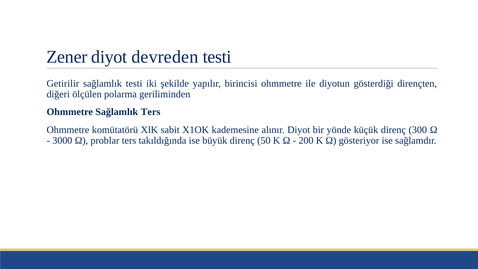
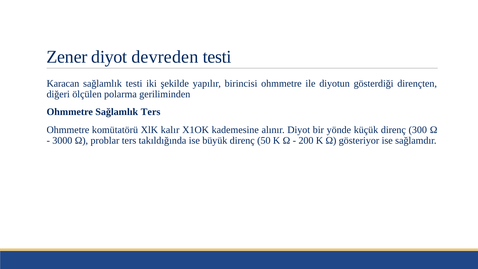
Getirilir: Getirilir -> Karacan (63, 83)
sabit: sabit -> kalır (170, 130)
